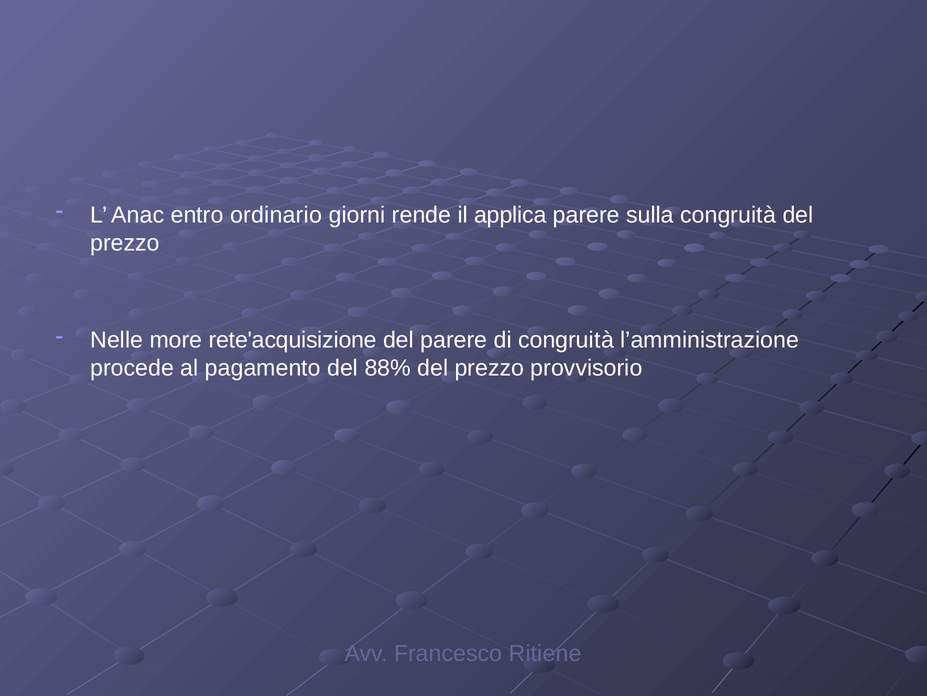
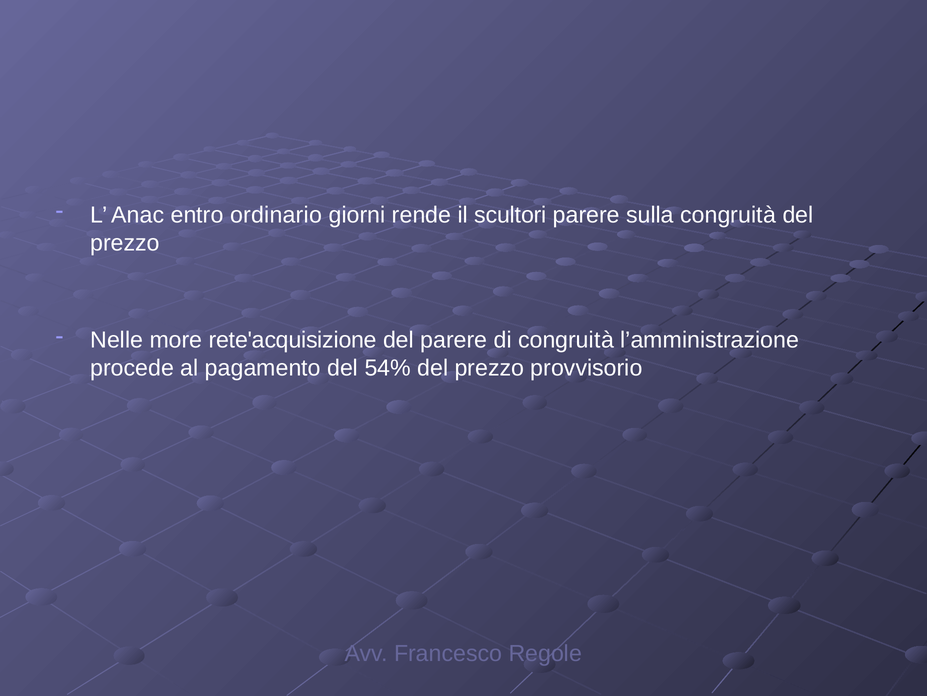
applica: applica -> scultori (510, 215)
88%: 88% -> 54% (388, 368)
Ritiene: Ritiene -> Regole (545, 653)
